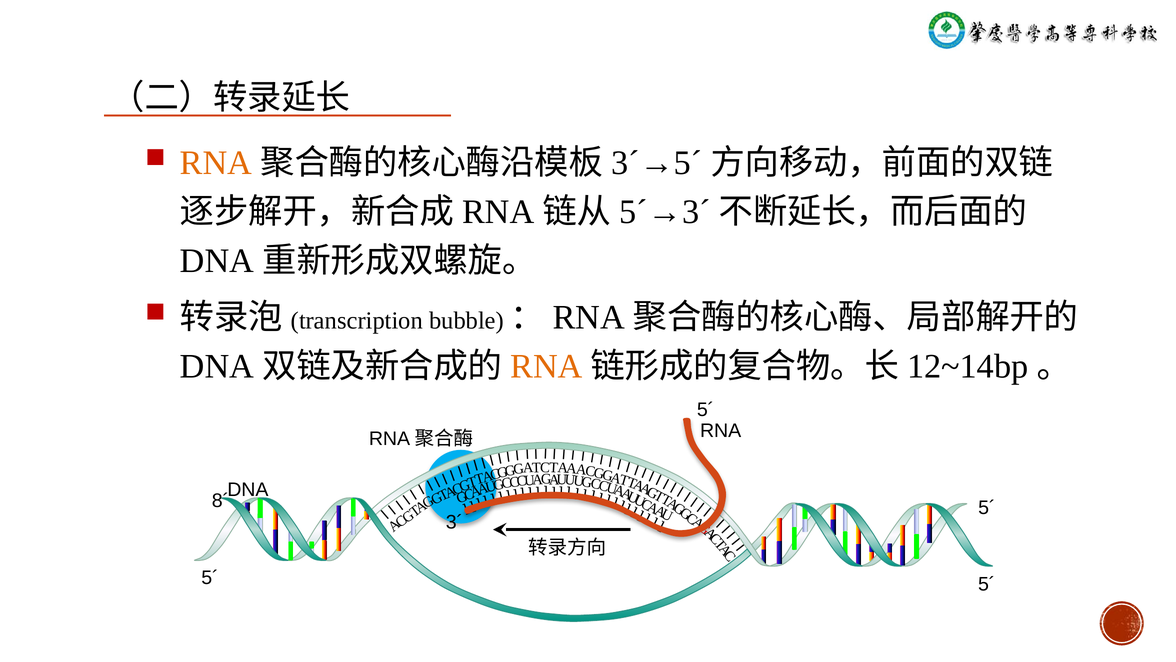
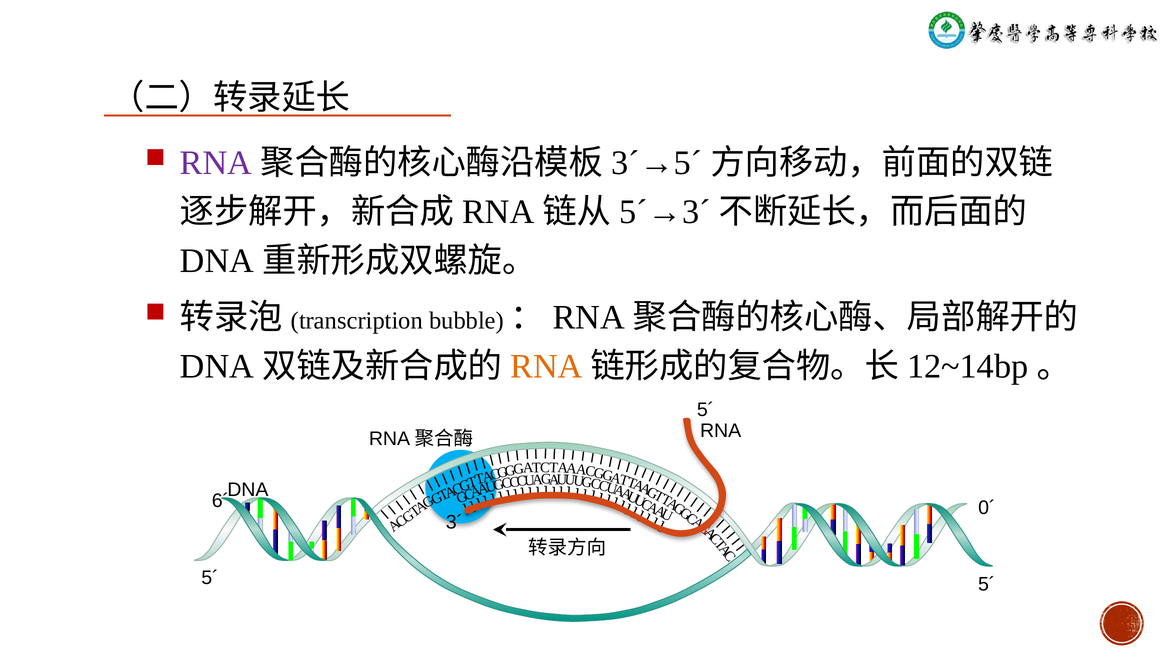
RNA colour: orange -> purple (216, 163)
8´: 8´ -> 6´ (220, 500)
5´: 5´ -> 0´ (987, 507)
